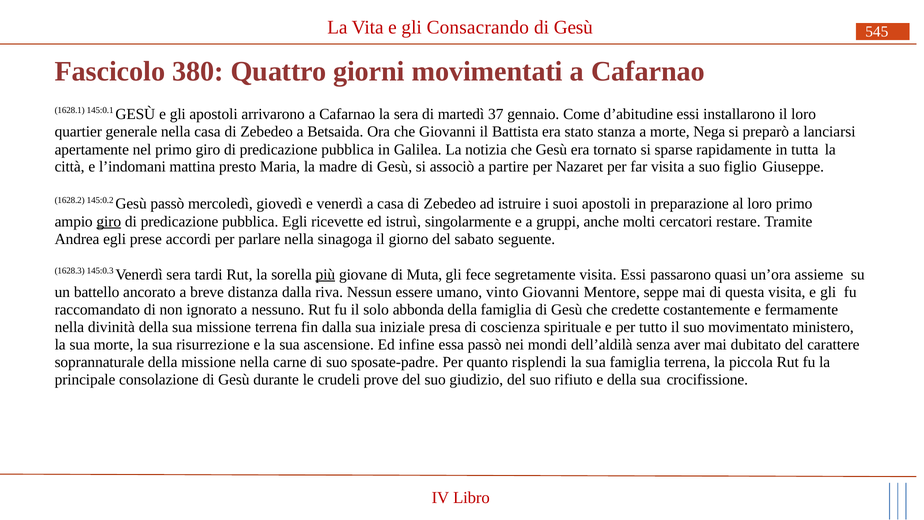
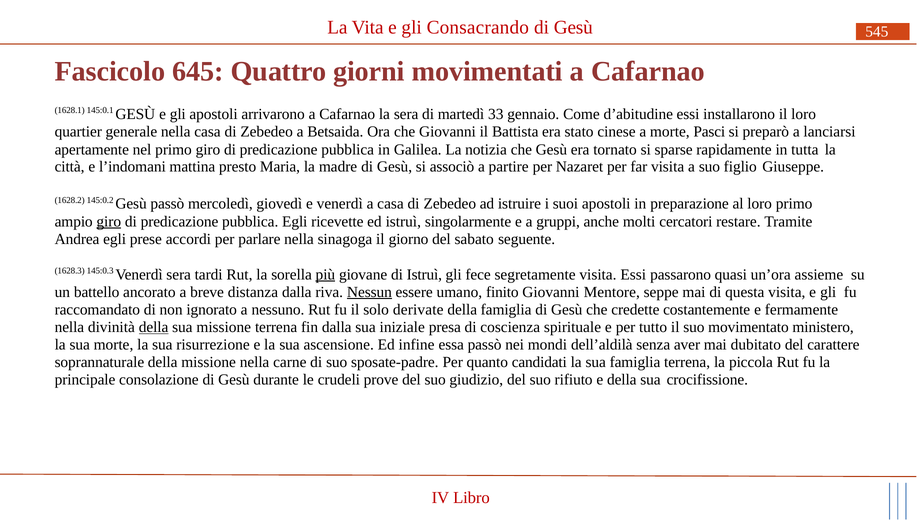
380: 380 -> 645 (198, 72)
37: 37 -> 33 (496, 114)
stanza: stanza -> cinese (617, 132)
Nega: Nega -> Pasci (709, 132)
di Muta: Muta -> Istruì (424, 275)
Nessun underline: none -> present (369, 292)
vinto: vinto -> finito (502, 292)
abbonda: abbonda -> derivate (418, 310)
della underline: none -> present (154, 327)
risplendi: risplendi -> candidati (539, 362)
